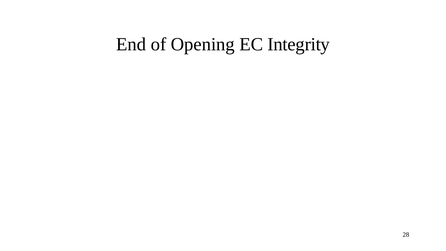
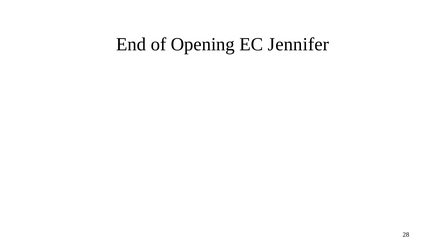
Integrity: Integrity -> Jennifer (299, 44)
